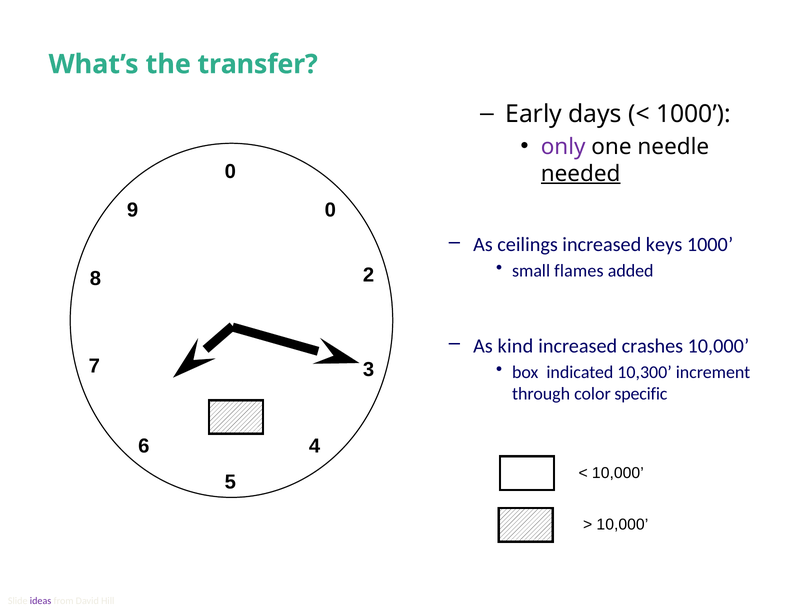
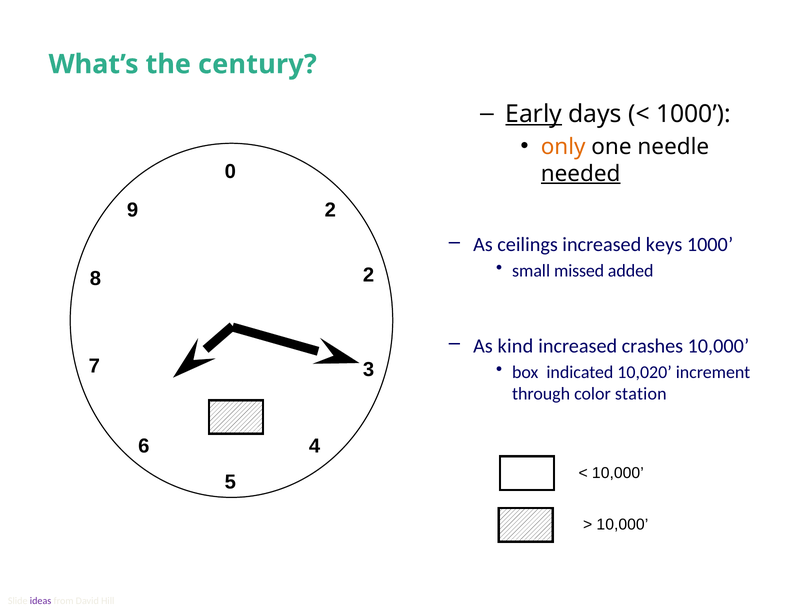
transfer: transfer -> century (257, 64)
Early underline: none -> present (534, 114)
only colour: purple -> orange (563, 147)
9 0: 0 -> 2 (330, 210)
flames: flames -> missed (579, 271)
10,300: 10,300 -> 10,020 (645, 372)
specific: specific -> station (641, 394)
